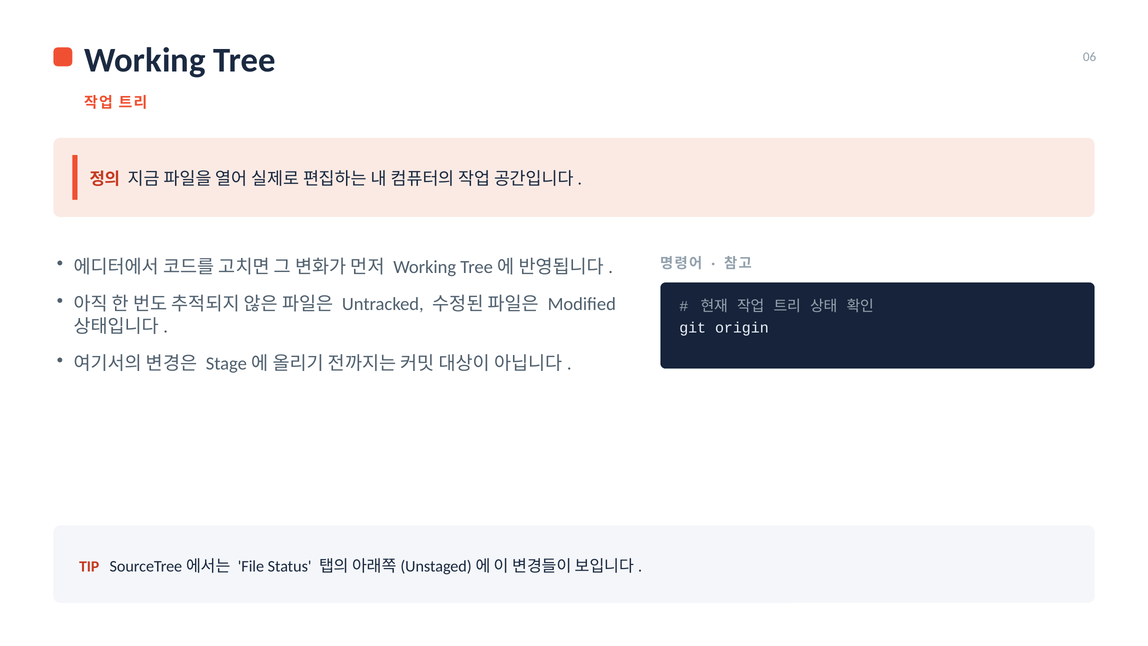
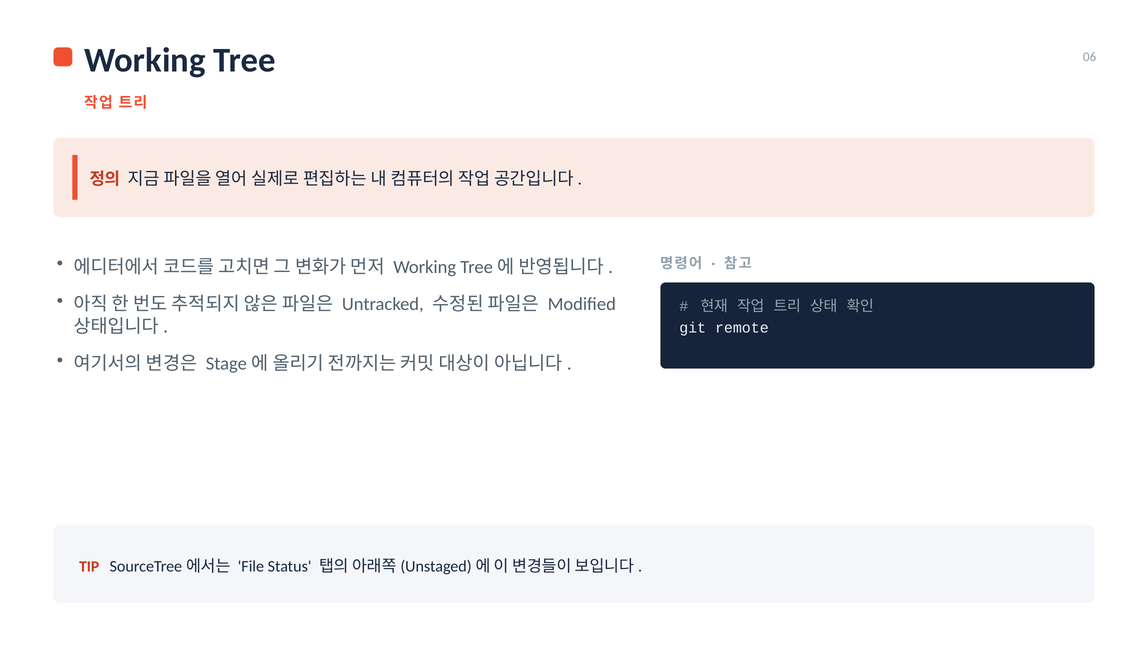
origin: origin -> remote (742, 328)
